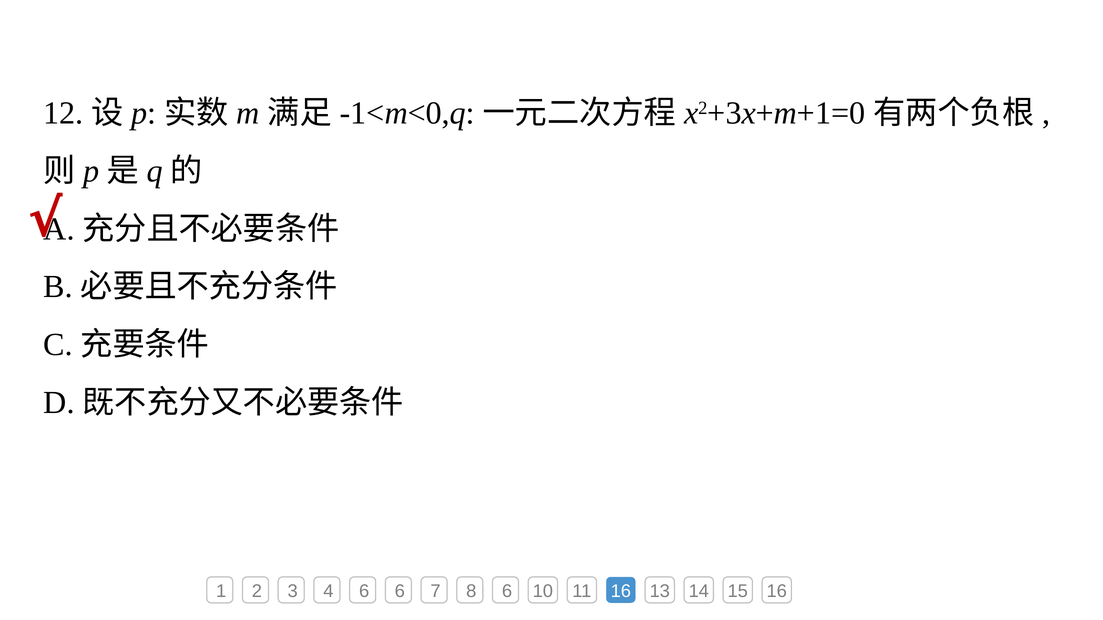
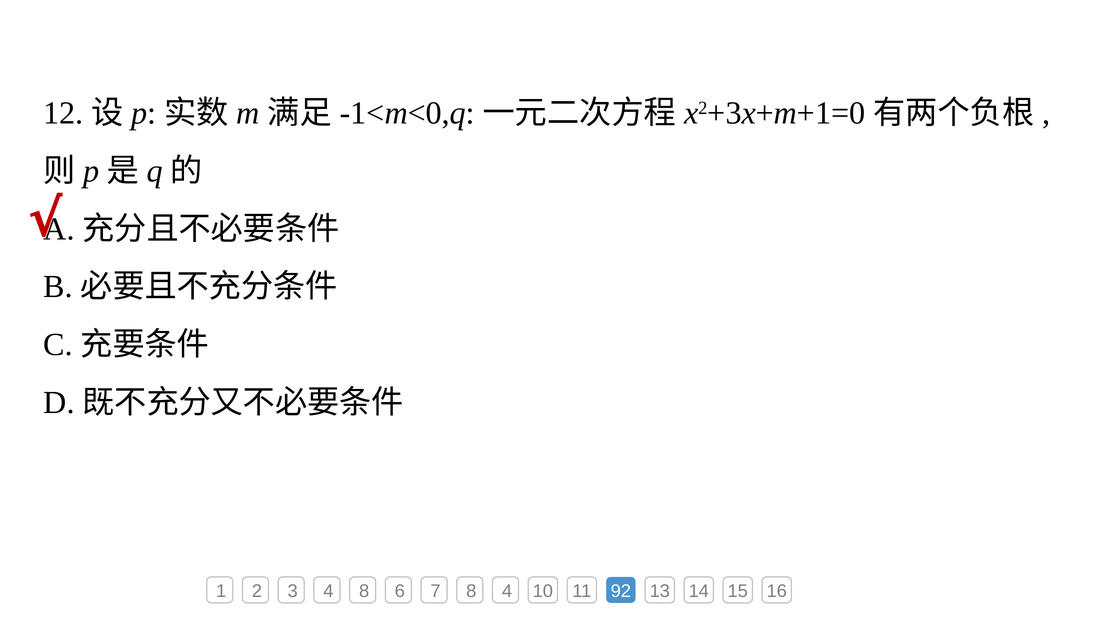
4 6: 6 -> 8 (364, 592)
8 6: 6 -> 4 (507, 592)
11 16: 16 -> 92 (621, 592)
